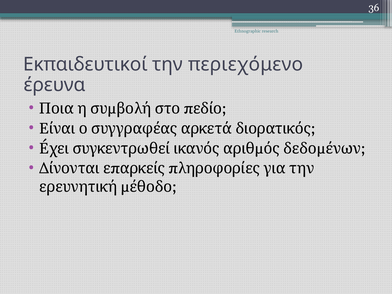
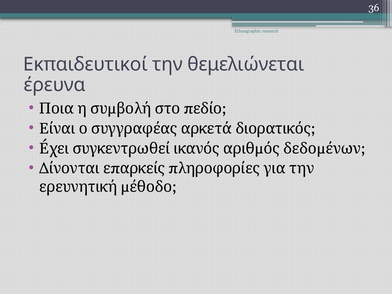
περιεχόμενο: περιεχόμενο -> θεμελιώνεται (246, 64)
